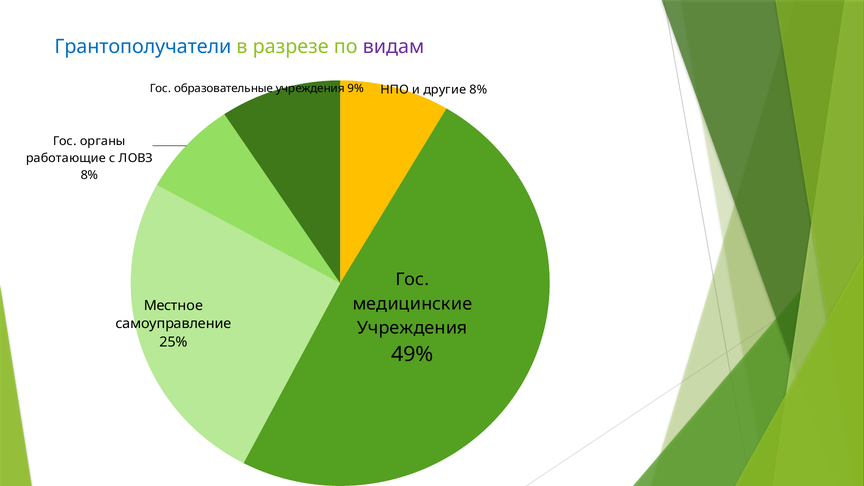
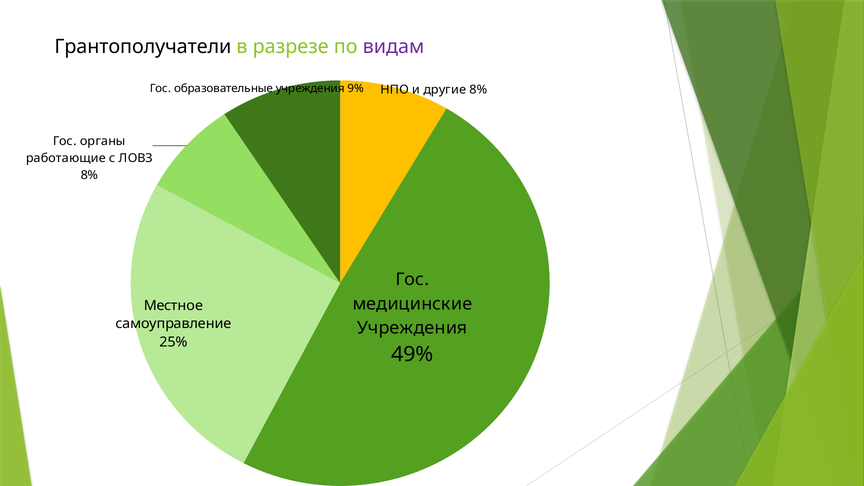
Грантополучатели colour: blue -> black (143, 47)
